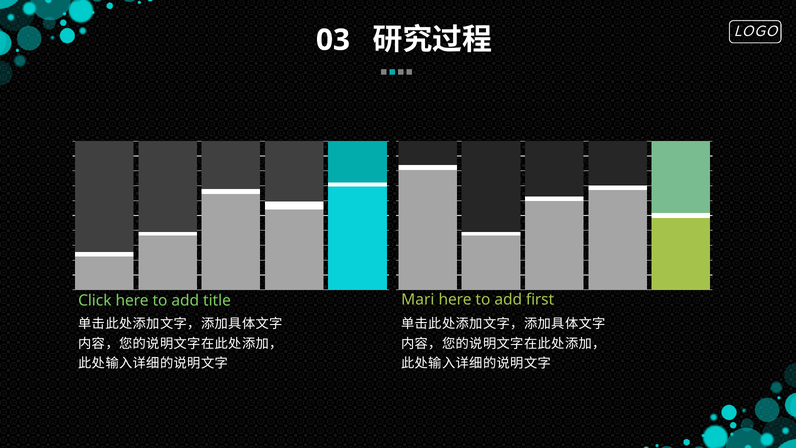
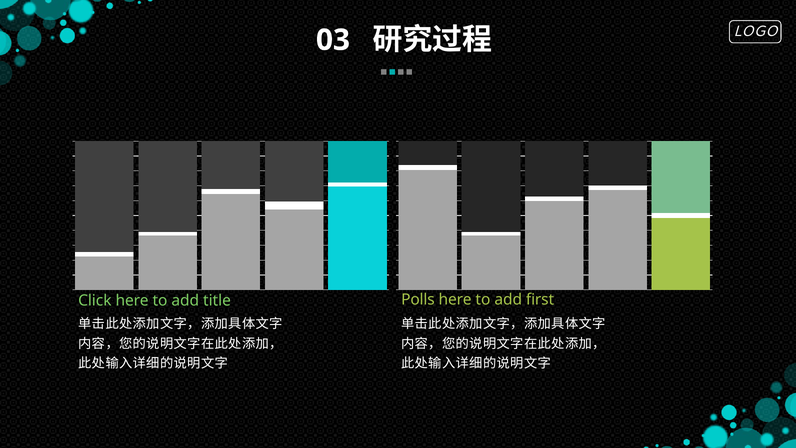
Mari: Mari -> Polls (418, 299)
